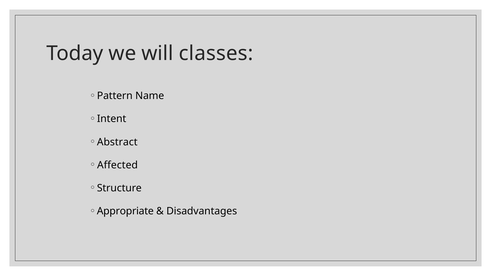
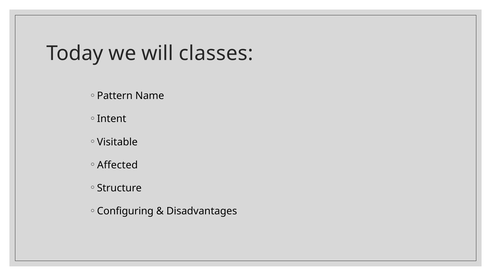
Abstract: Abstract -> Visitable (117, 142)
Appropriate: Appropriate -> Configuring (125, 211)
